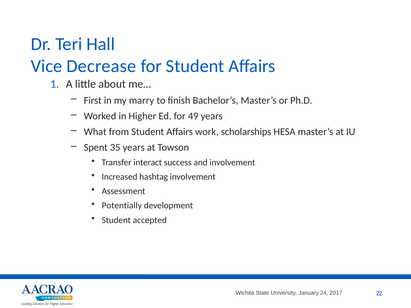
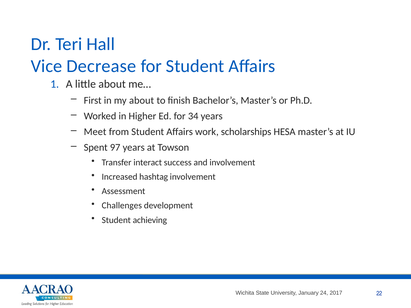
my marry: marry -> about (142, 100)
49: 49 -> 34 (193, 116)
What: What -> Meet (95, 132)
35: 35 -> 97 (115, 148)
Potentially: Potentially -> Challenges (122, 206)
accepted: accepted -> achieving (150, 220)
